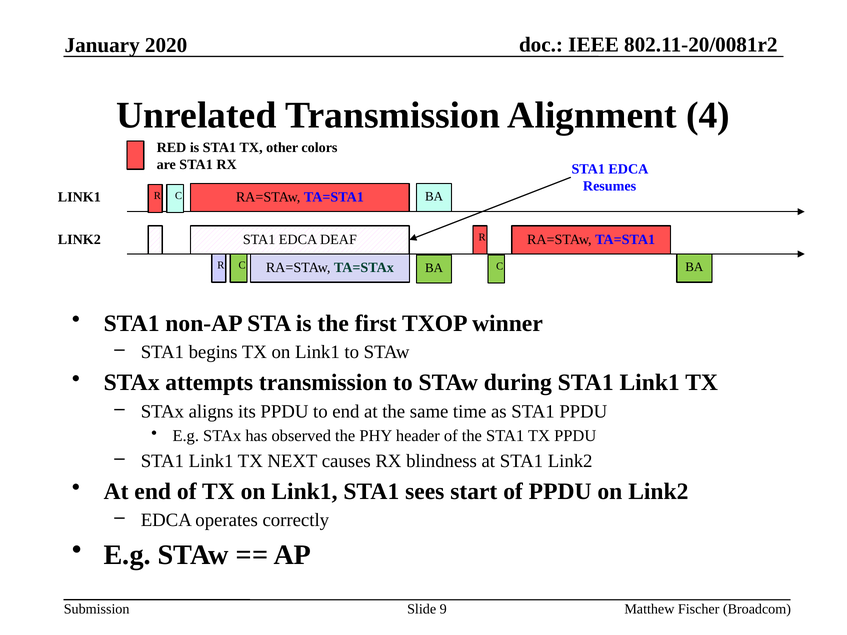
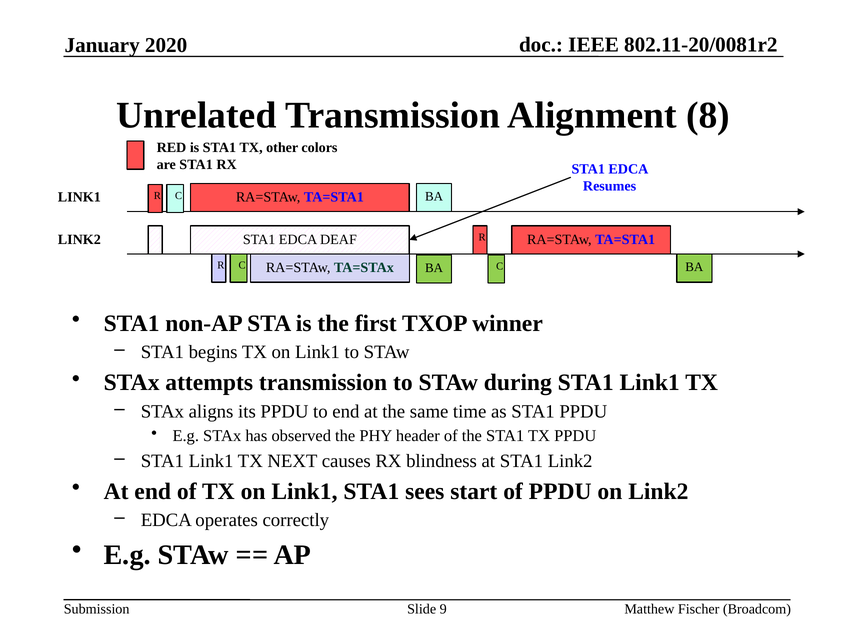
4: 4 -> 8 (708, 116)
